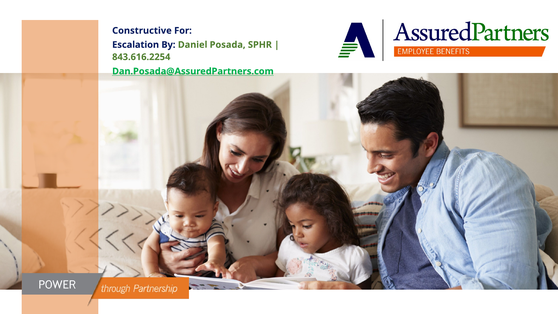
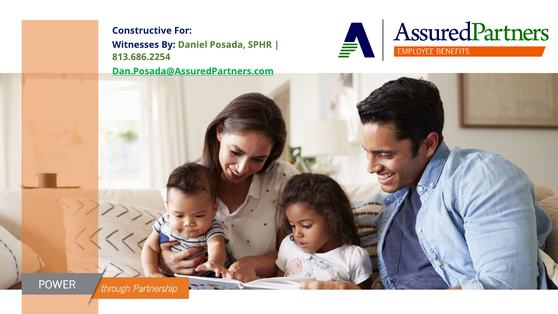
Escalation: Escalation -> Witnesses (136, 45)
843.616.2254: 843.616.2254 -> 813.686.2254 (141, 57)
